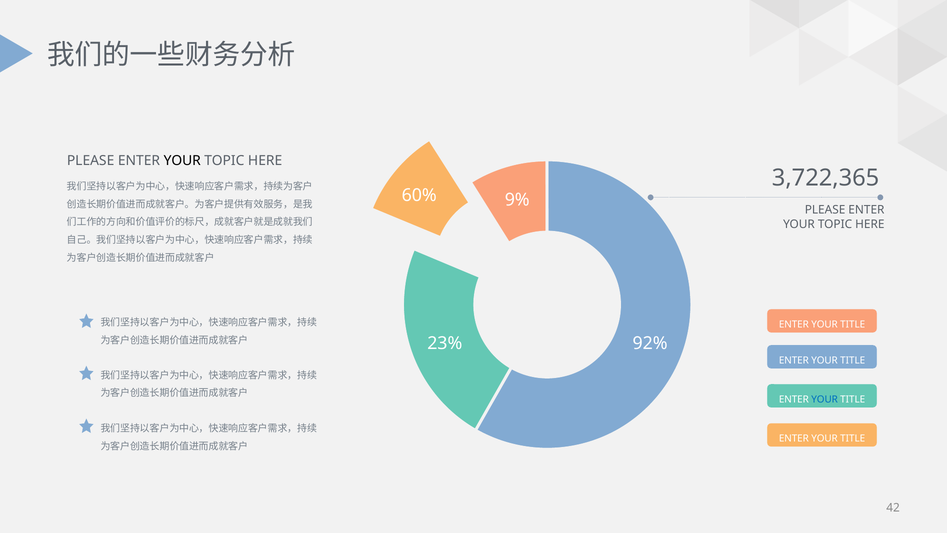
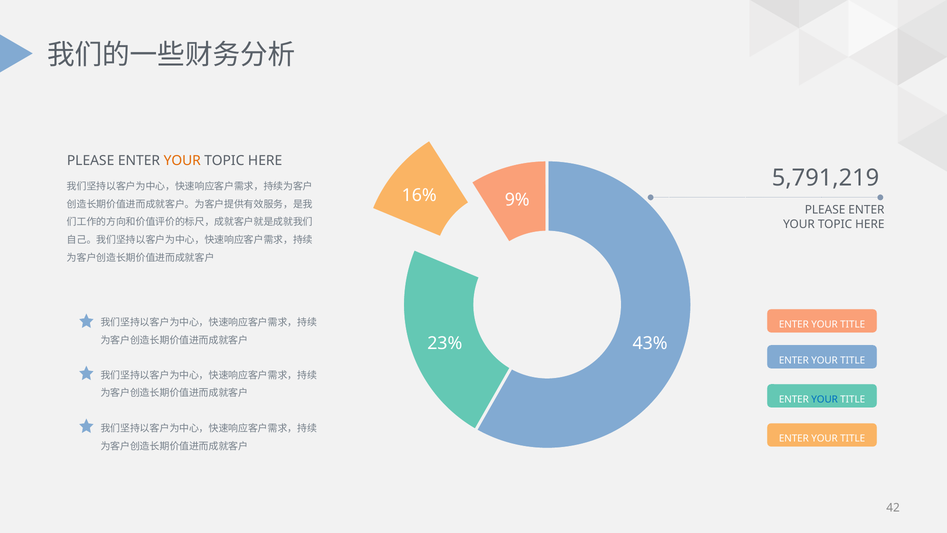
YOUR colour: black -> orange (182, 161)
3,722,365: 3,722,365 -> 5,791,219 (826, 178)
60%: 60% -> 16% (419, 195)
92%: 92% -> 43% (650, 343)
